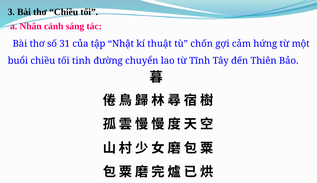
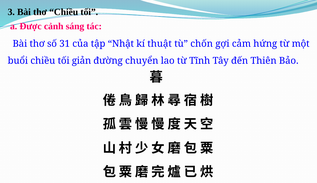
Nhân: Nhân -> Được (31, 26)
tinh: tinh -> giản (82, 61)
